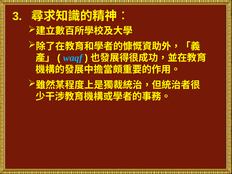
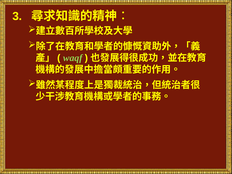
waqf colour: light blue -> light green (73, 58)
